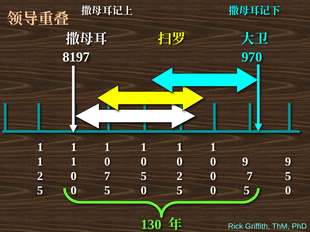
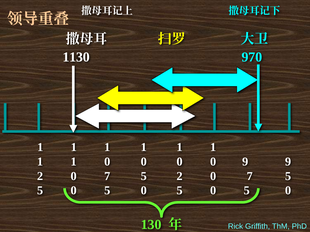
8197: 8197 -> 1130 (76, 57)
